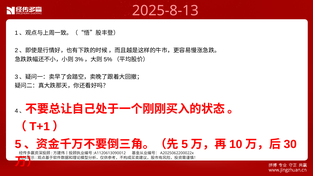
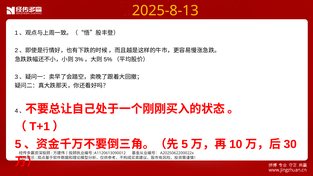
2025-8-13 colour: pink -> yellow (165, 11)
